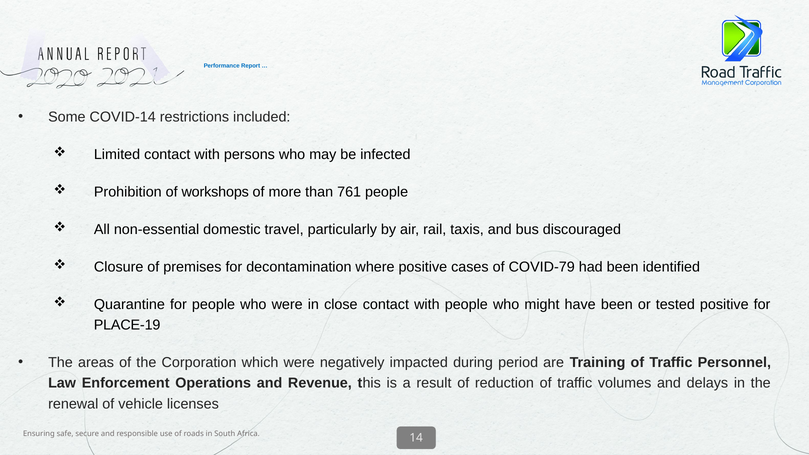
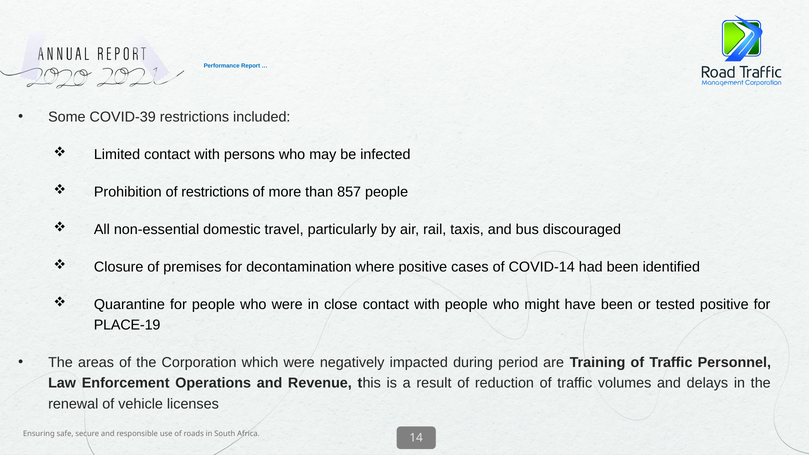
COVID-14: COVID-14 -> COVID-39 (123, 117)
of workshops: workshops -> restrictions (215, 192)
761: 761 -> 857 (349, 192)
COVID-79: COVID-79 -> COVID-14 (542, 267)
